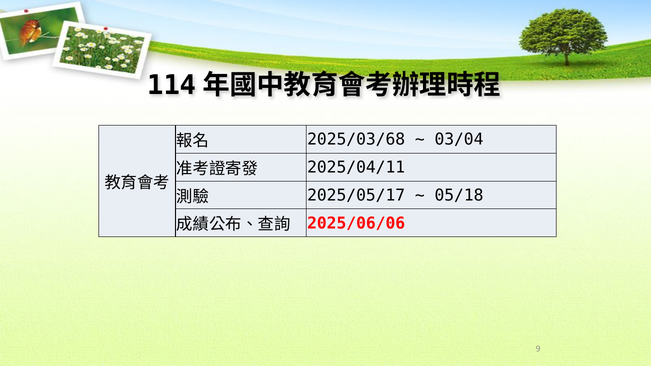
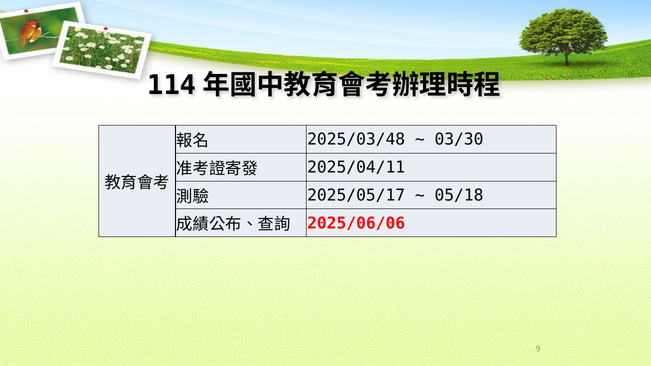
2025/03/68: 2025/03/68 -> 2025/03/48 (356, 140)
03/04: 03/04 -> 03/30 (459, 140)
